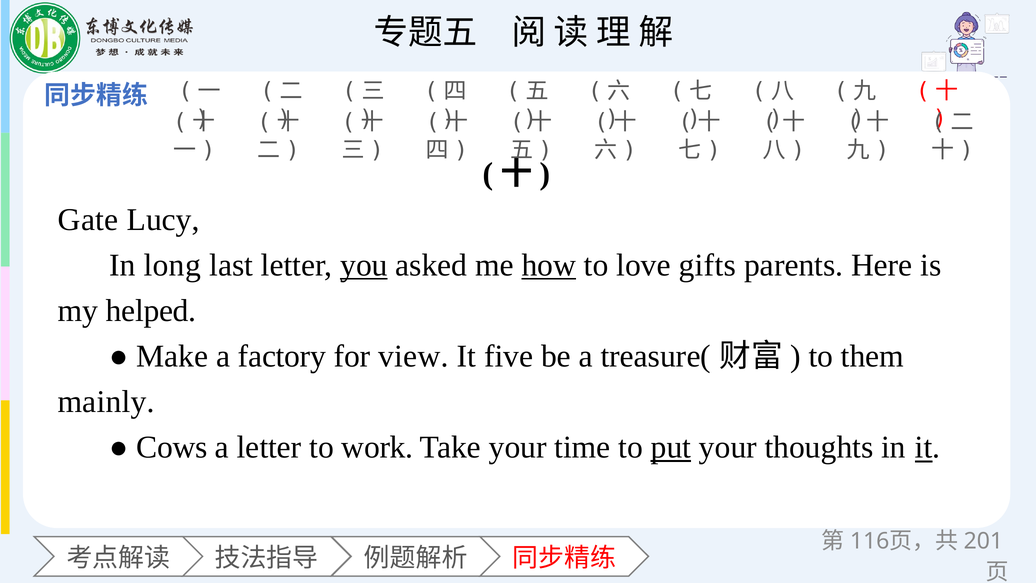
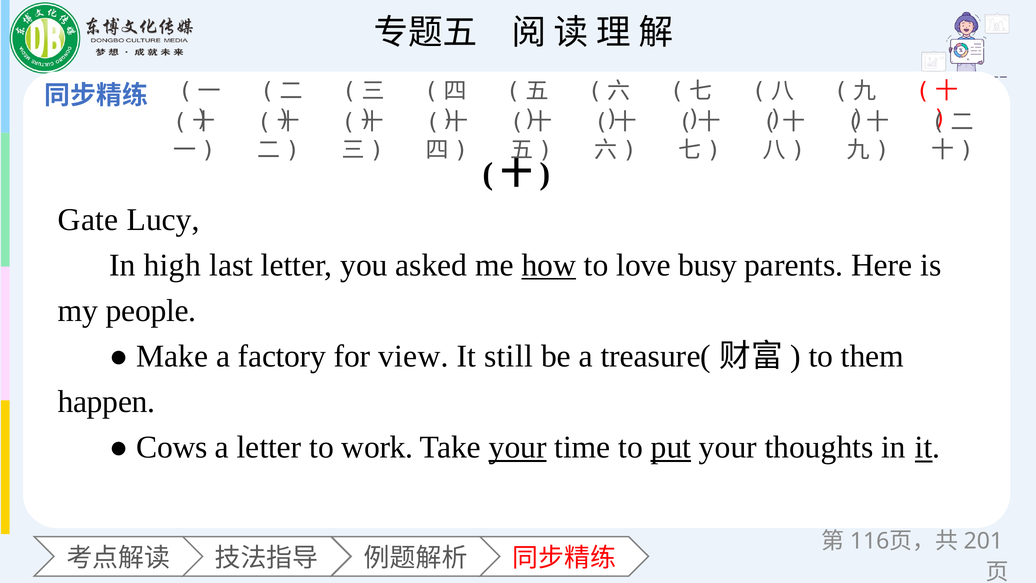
long: long -> high (172, 265)
you underline: present -> none (364, 265)
gifts: gifts -> busy (708, 265)
helped: helped -> people (151, 311)
five: five -> still (509, 356)
mainly: mainly -> happen (106, 402)
your underline: none -> present (518, 447)
